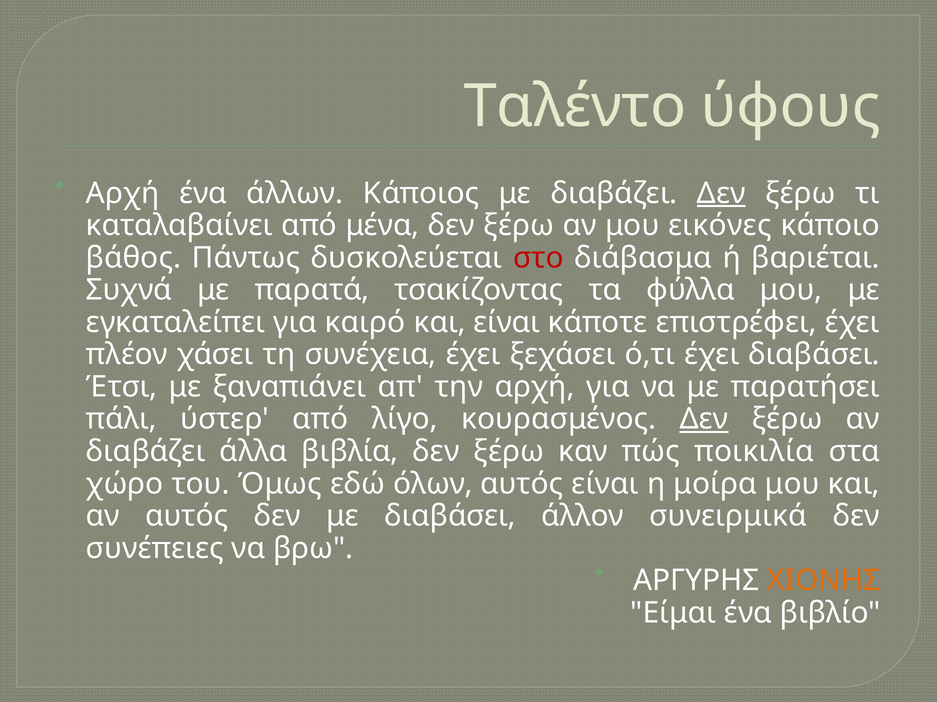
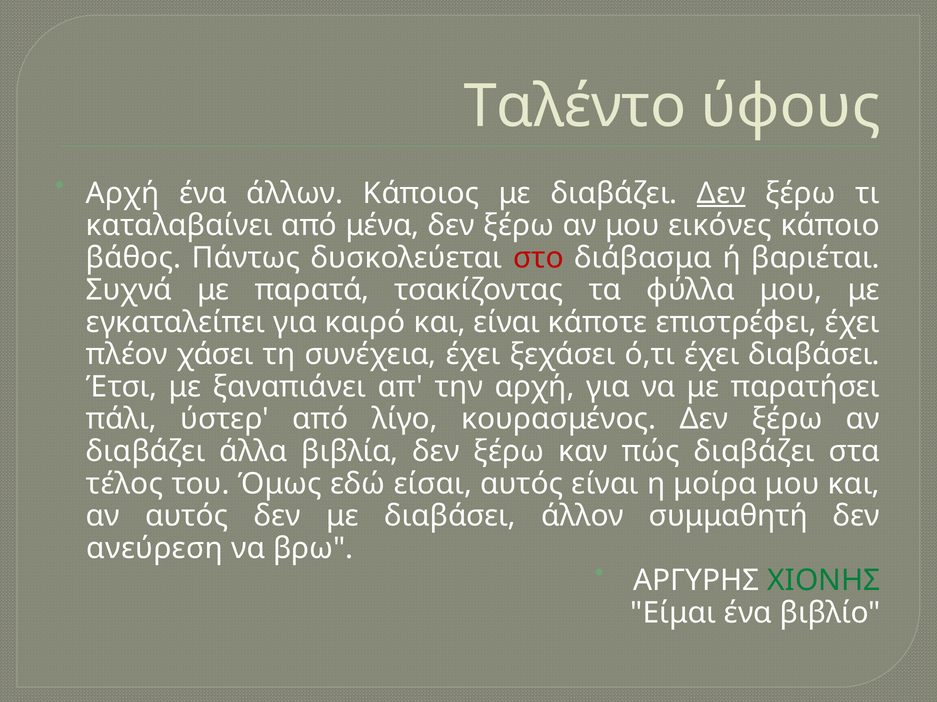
Δεν underline: present -> none (704, 420)
πώς ποικιλία: ποικιλία -> διαβάζει (754, 452)
χώρο: χώρο -> τέλος (125, 484)
όλων: όλων -> είσαι (433, 484)
συνειρμικά: συνειρμικά -> συμμαθητή (728, 517)
συνέπειες: συνέπειες -> ανεύρεση (155, 549)
ΧΙΟΝΗΣ colour: orange -> green (824, 581)
